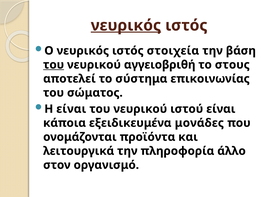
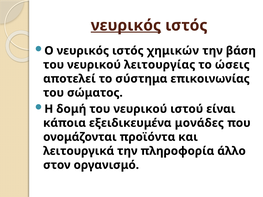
στοιχεία: στοιχεία -> χημικών (173, 51)
του underline: present -> none (54, 65)
αγγειοβριθή: αγγειοβριθή -> λειτουργίας (160, 65)
στους: στους -> ώσεις (232, 65)
Η είναι: είναι -> δομή (71, 109)
